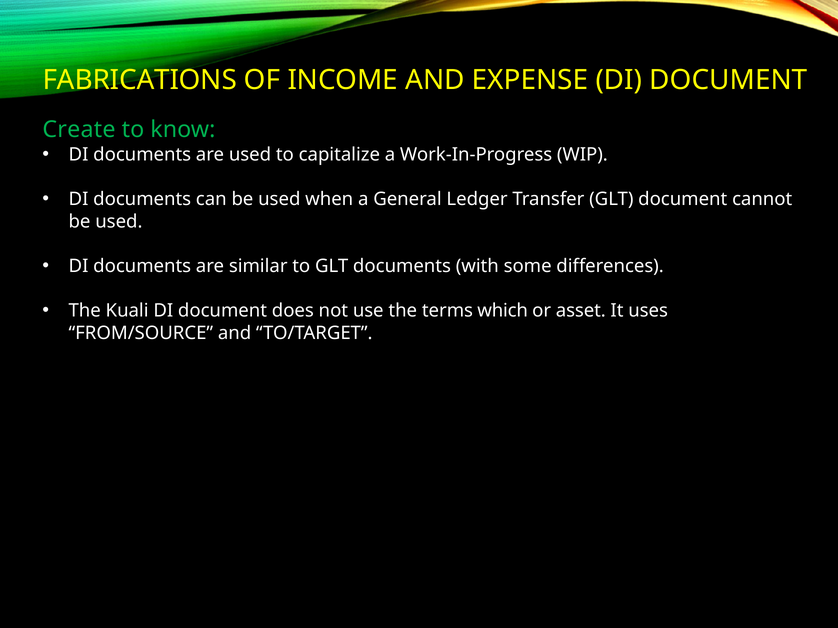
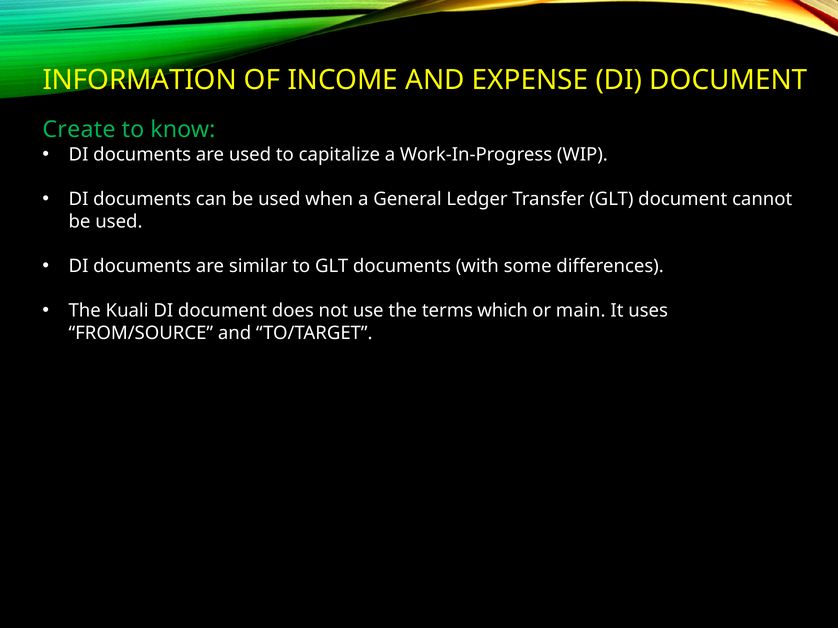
FABRICATIONS: FABRICATIONS -> INFORMATION (140, 80)
asset: asset -> main (581, 311)
